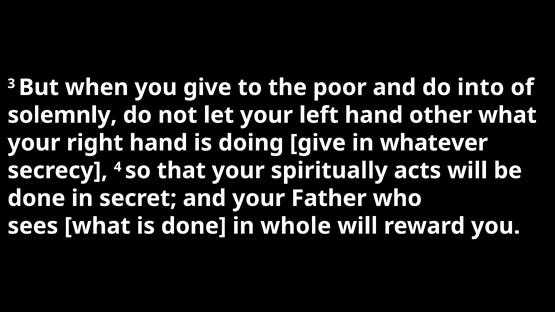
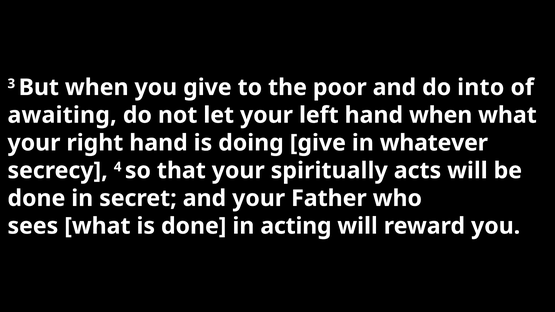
solemnly: solemnly -> awaiting (62, 115)
hand other: other -> when (441, 115)
whole: whole -> acting (296, 226)
